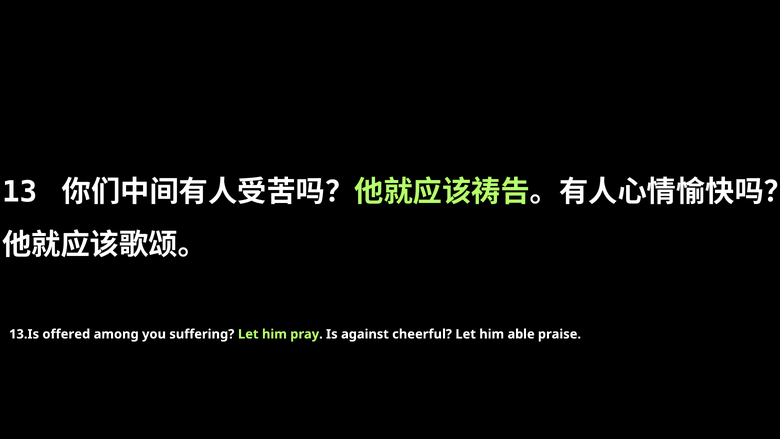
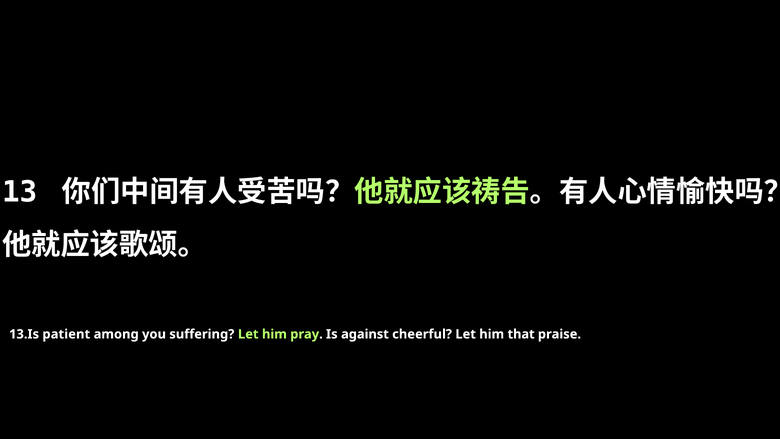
offered: offered -> patient (66, 334)
able: able -> that (521, 334)
